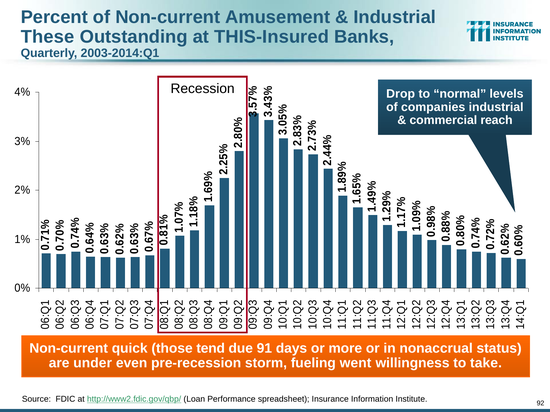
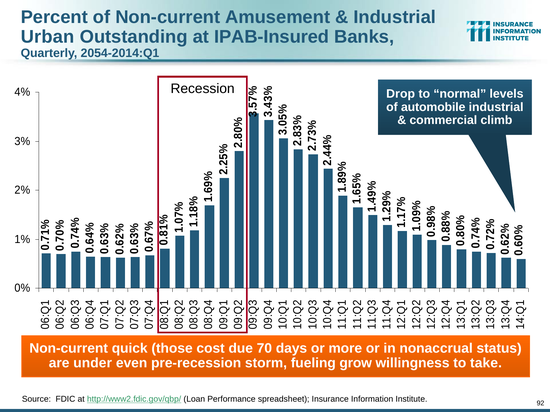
These: These -> Urban (48, 37)
THIS-Insured: THIS-Insured -> IPAB-Insured (272, 37)
2003-2014:Q1: 2003-2014:Q1 -> 2054-2014:Q1 (120, 53)
companies: companies -> automobile (433, 107)
reach: reach -> climb (496, 120)
tend: tend -> cost (211, 349)
91: 91 -> 70 (264, 349)
went: went -> grow (356, 364)
